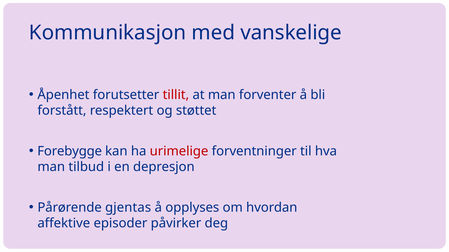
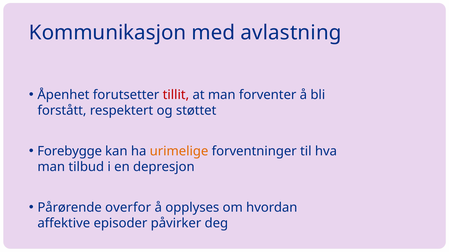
vanskelige: vanskelige -> avlastning (291, 33)
urimelige colour: red -> orange (179, 152)
gjentas: gjentas -> overfor (128, 208)
